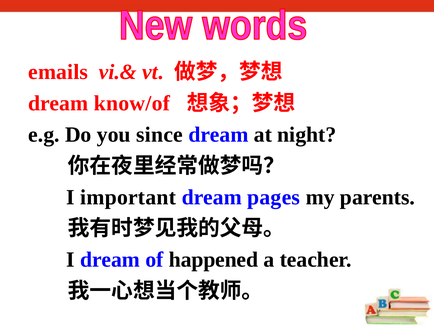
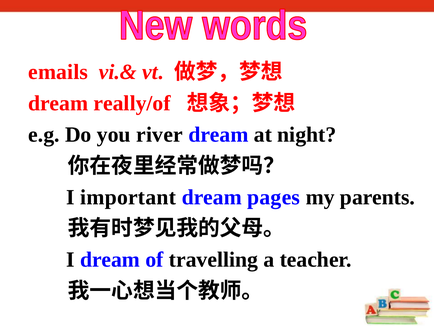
know/of: know/of -> really/of (132, 103)
since: since -> river (160, 134)
happened: happened -> travelling (213, 259)
